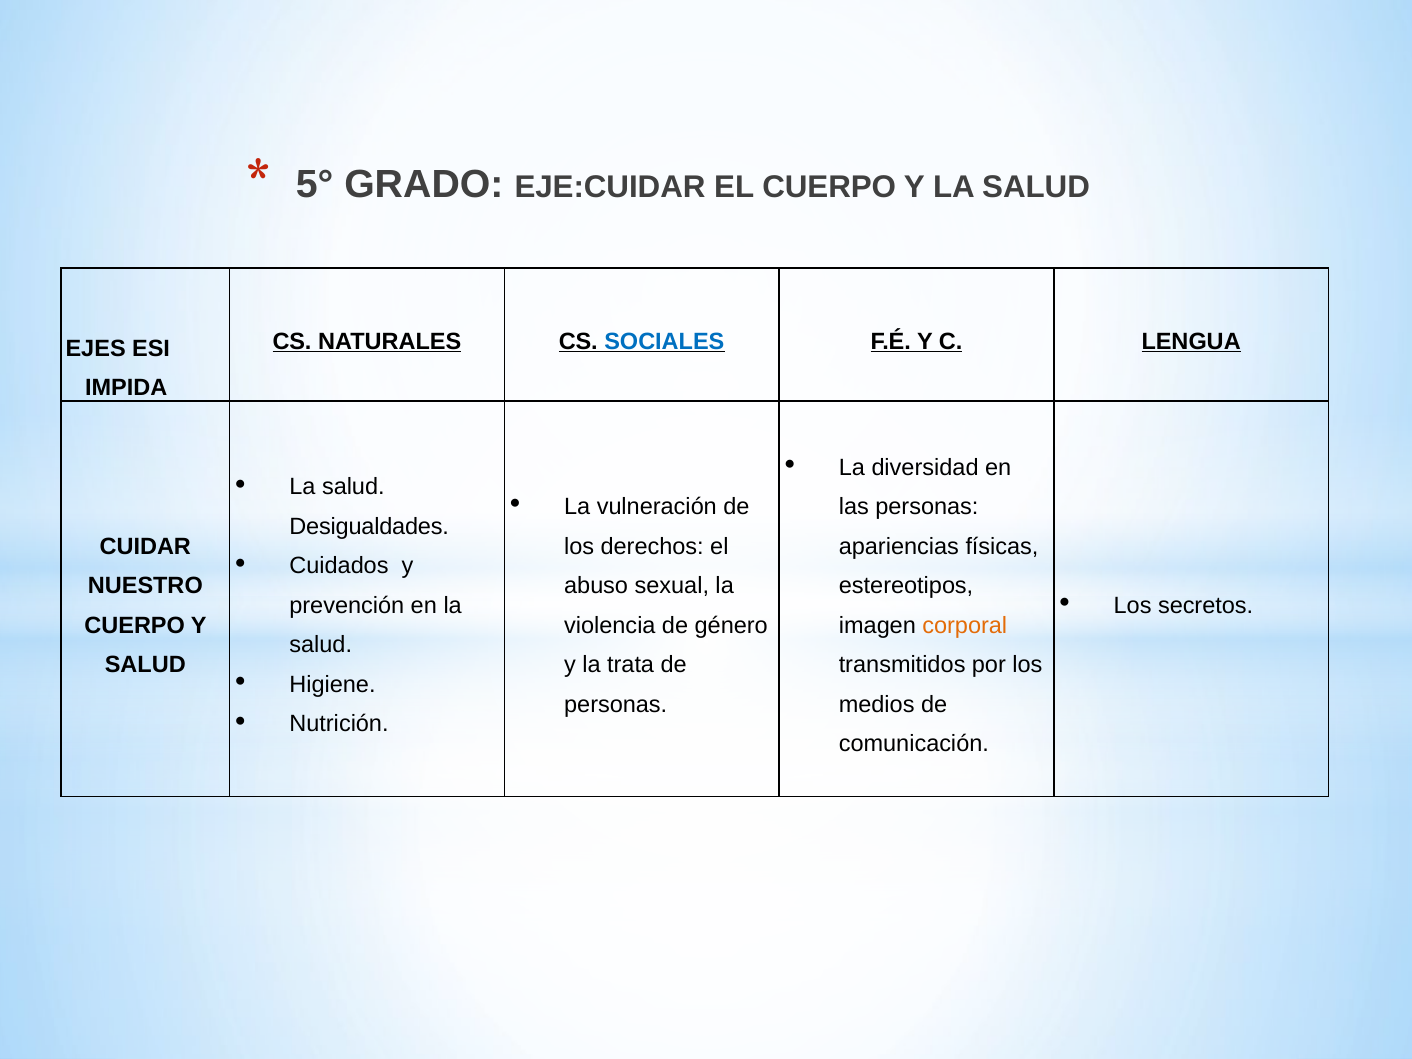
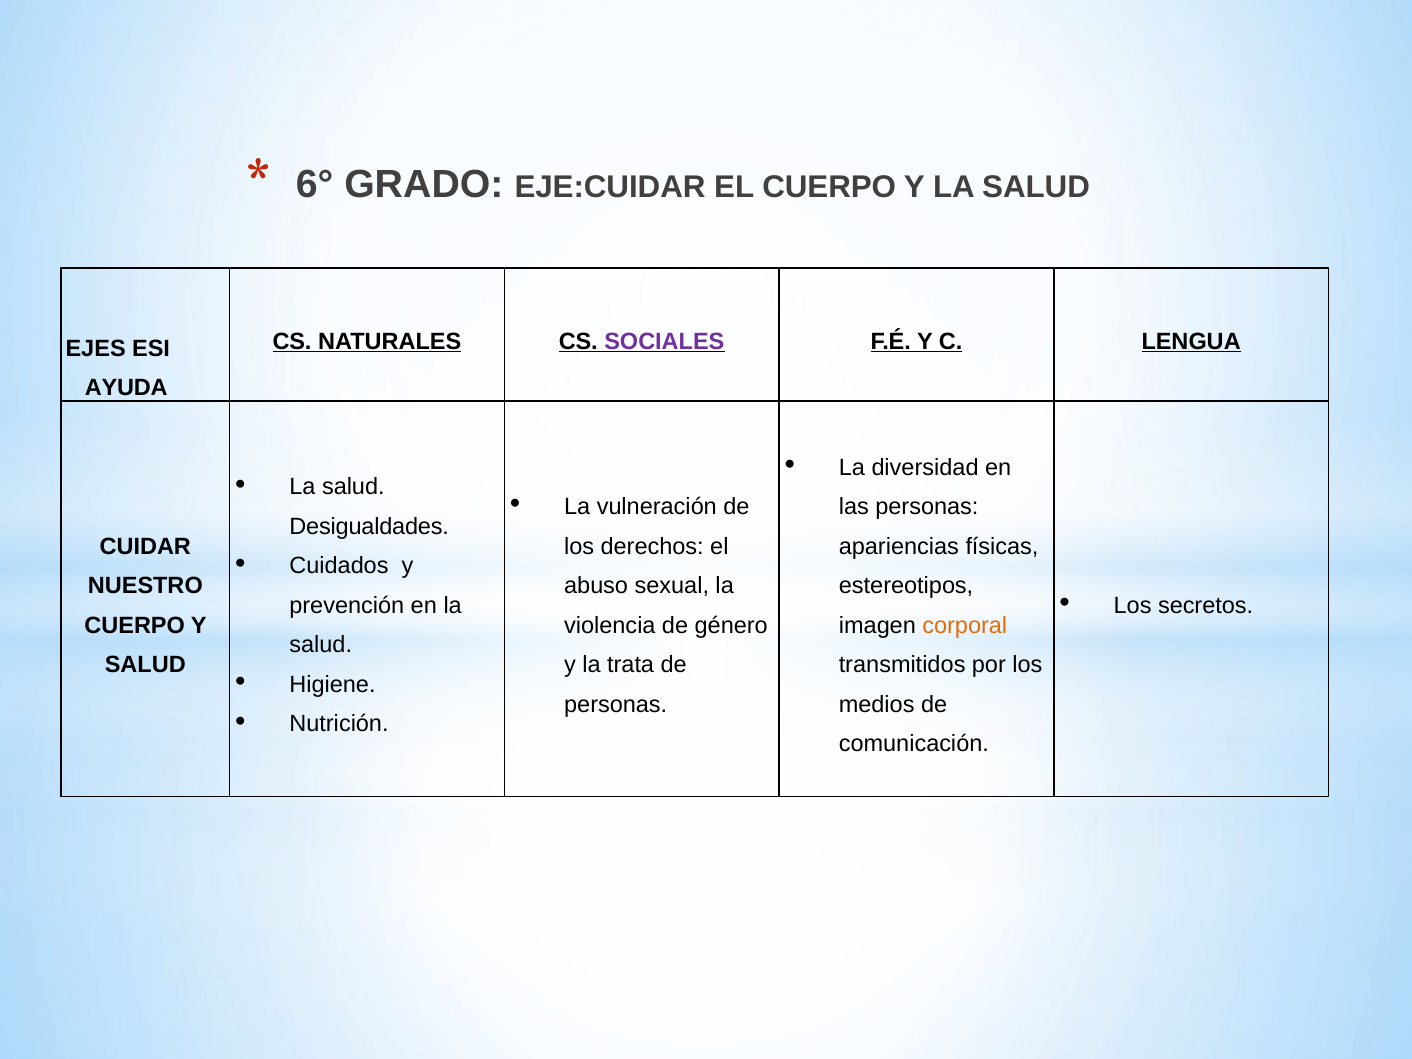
5°: 5° -> 6° (315, 184)
SOCIALES colour: blue -> purple (664, 342)
IMPIDA: IMPIDA -> AYUDA (126, 388)
